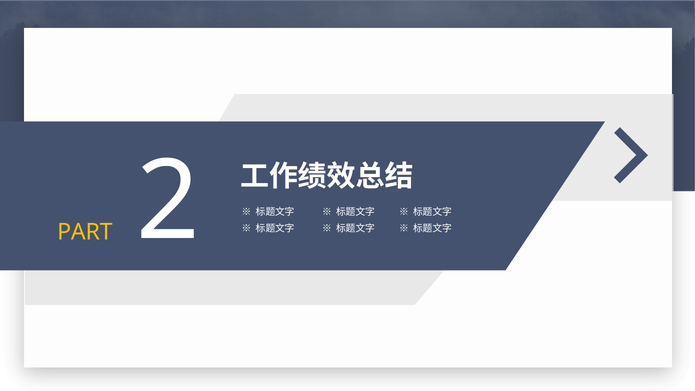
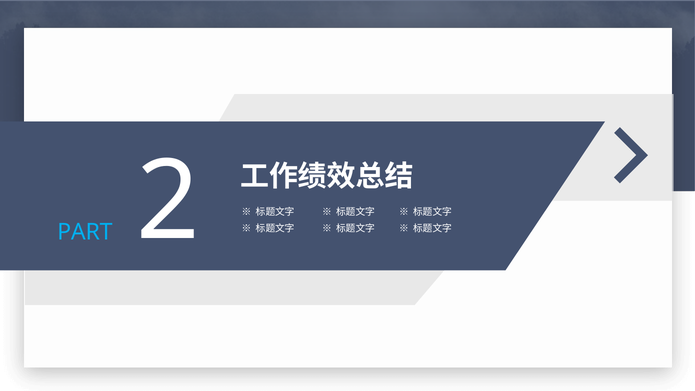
PART colour: yellow -> light blue (85, 232)
